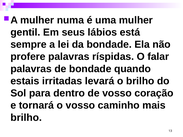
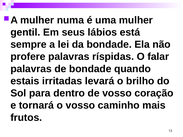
brilho: brilho -> frutos (26, 118)
